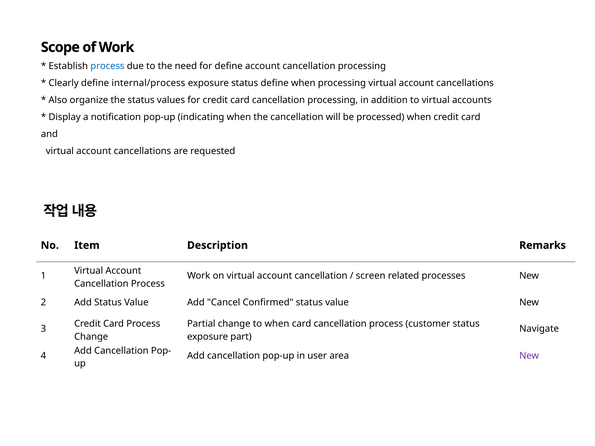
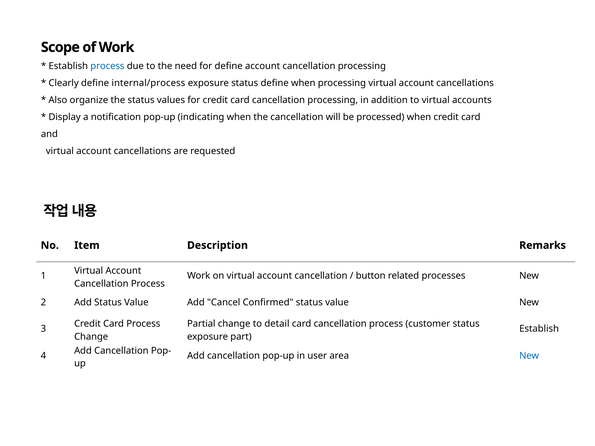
screen: screen -> button (371, 276)
to when: when -> detail (277, 324)
Navigate: Navigate -> Establish (539, 329)
New colour: purple -> blue (529, 356)
